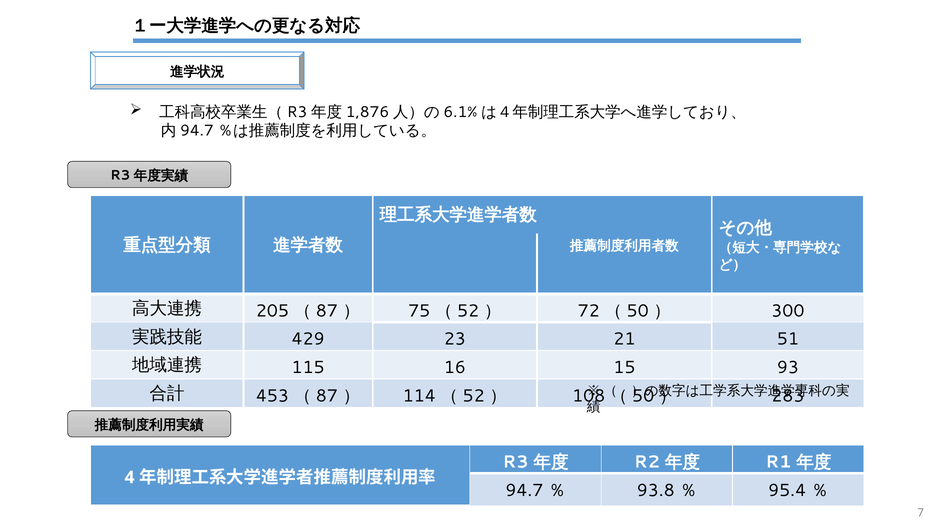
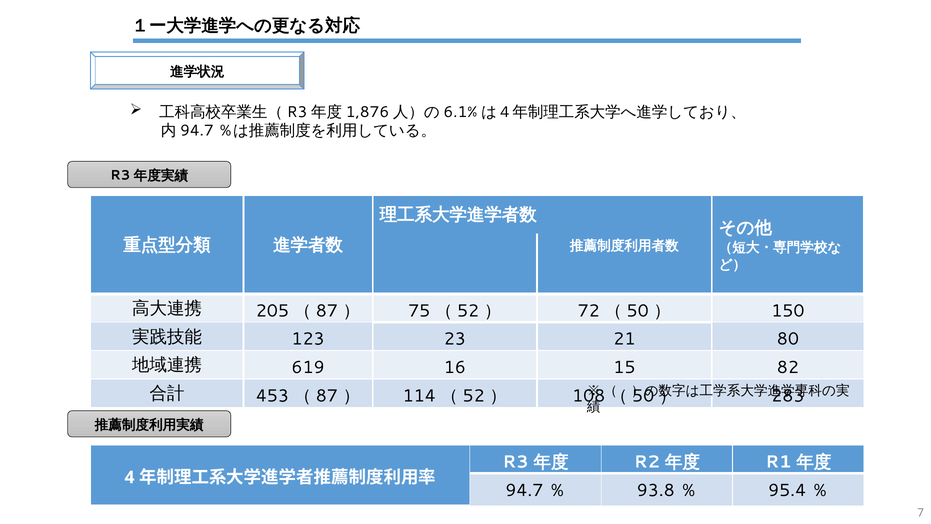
300: 300 -> 150 (788, 311)
429: 429 -> 123 (308, 339)
51: 51 -> 80 (788, 339)
115: 115 -> 619 (308, 367)
93: 93 -> 82 (788, 367)
